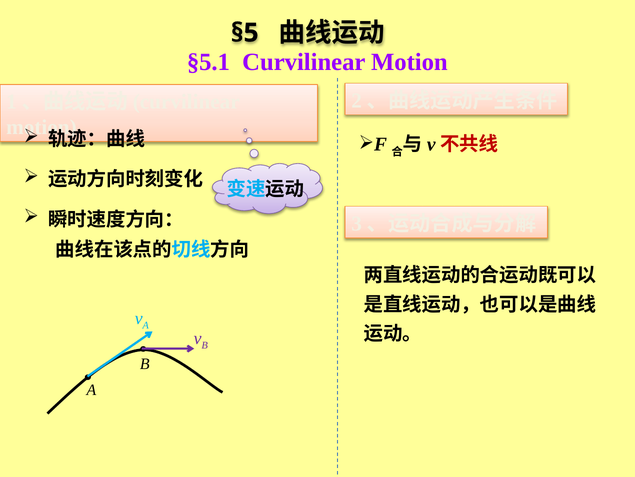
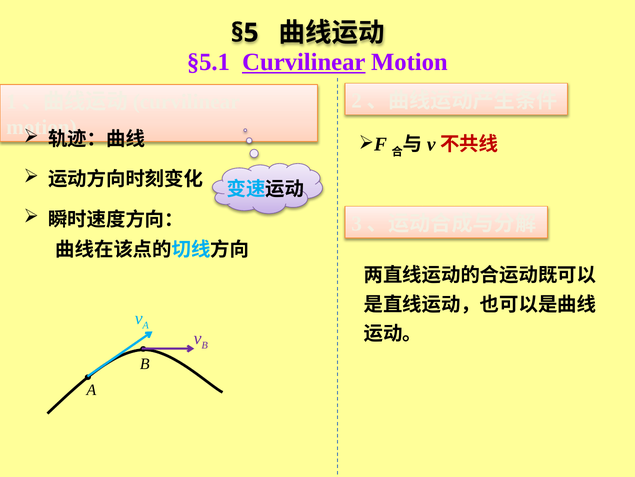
Curvilinear underline: none -> present (304, 62)
